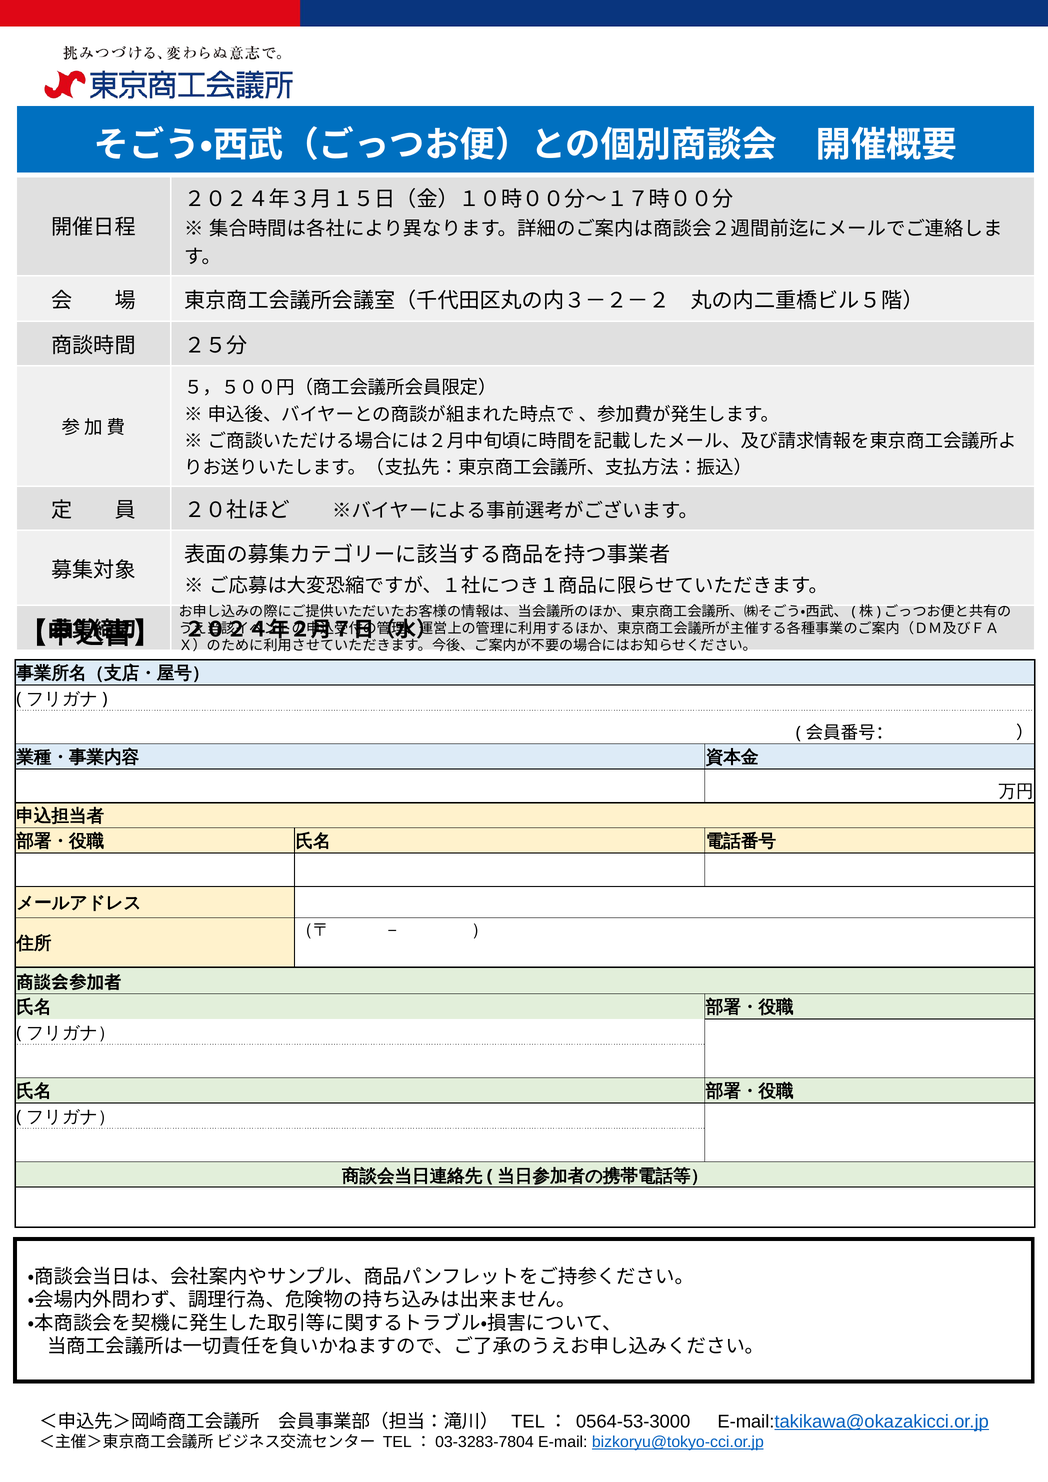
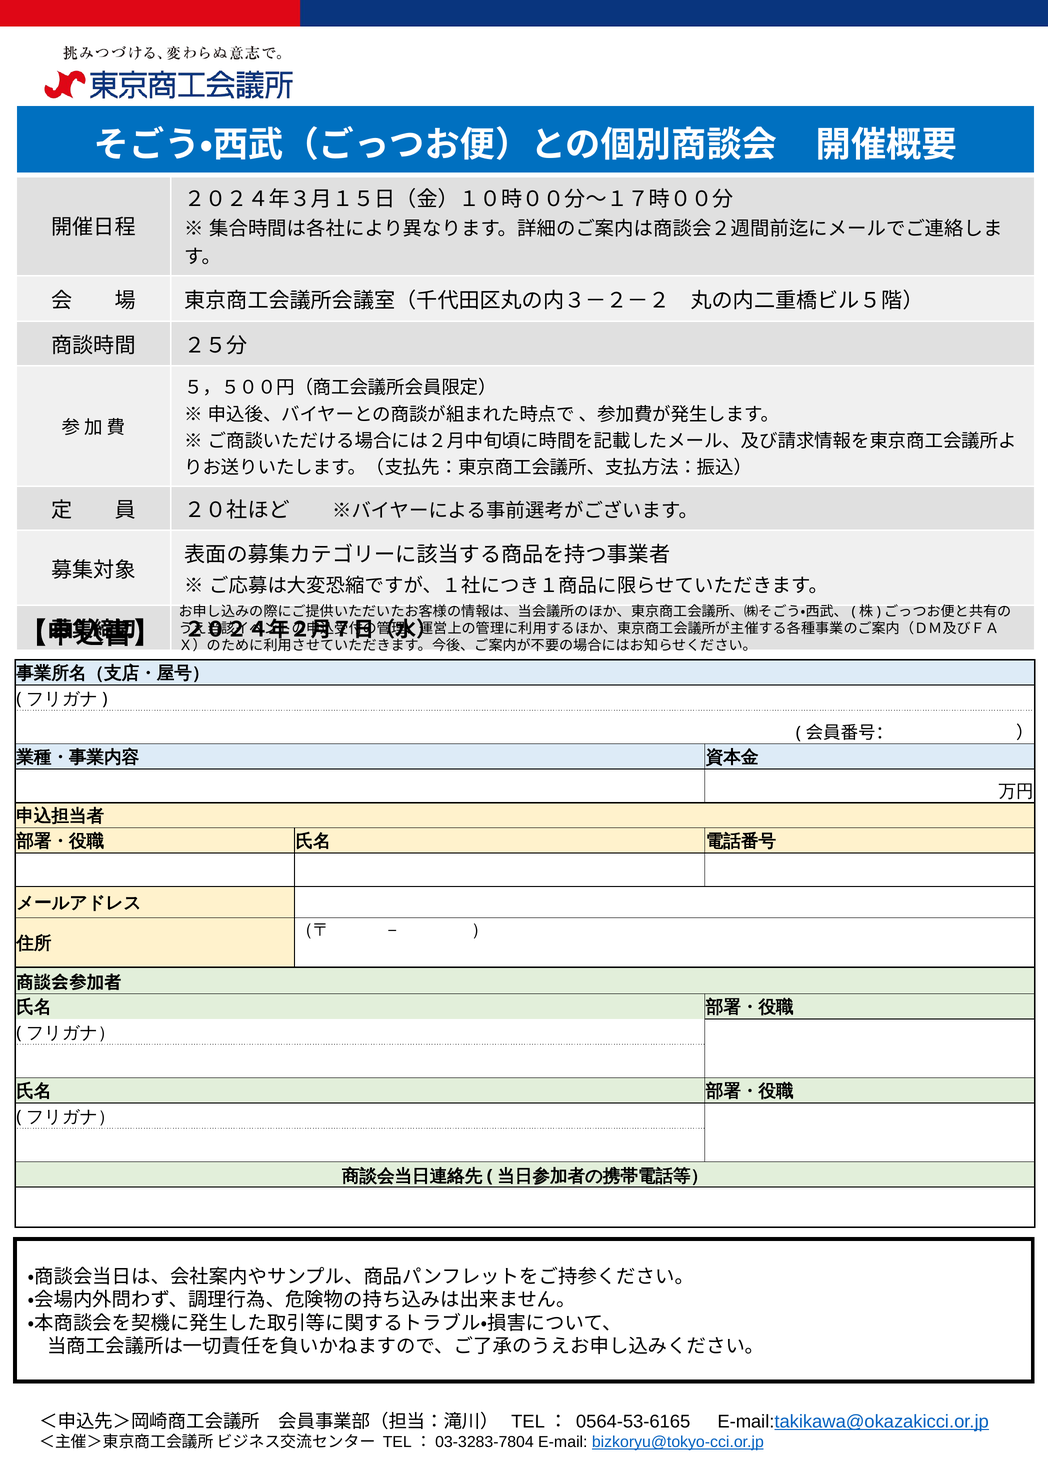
0564-53-3000: 0564-53-3000 -> 0564-53-6165 (633, 1422)
